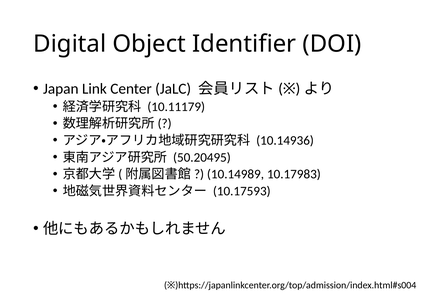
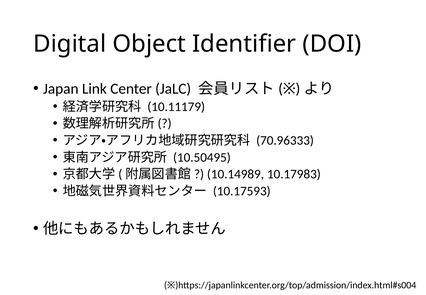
10.14936: 10.14936 -> 70.96333 (285, 140)
50.20495: 50.20495 -> 10.50495 (202, 157)
